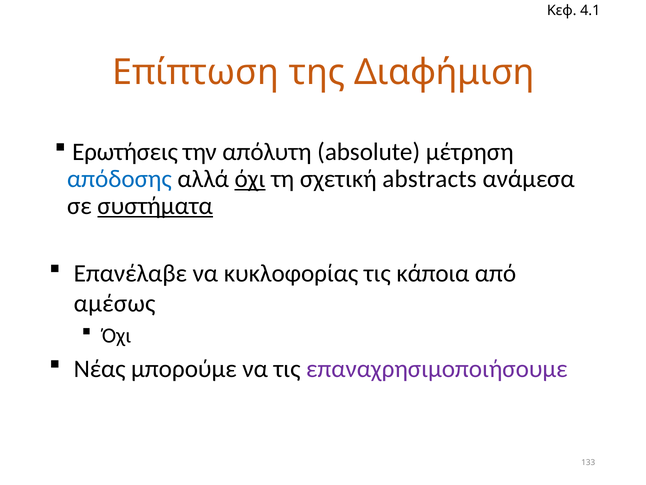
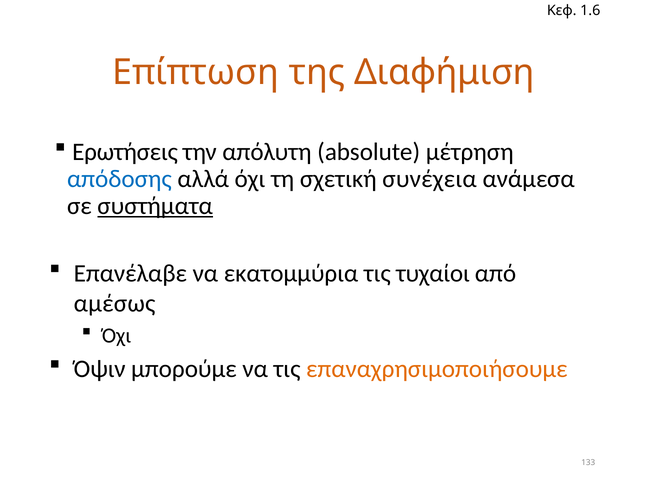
4.1: 4.1 -> 1.6 (590, 11)
όχι underline: present -> none (250, 179)
abstracts: abstracts -> συνέχεια (429, 179)
κυκλοφορίας: κυκλοφορίας -> εκατομμύρια (291, 273)
κάποια: κάποια -> τυχαίοι (433, 273)
Νέας: Νέας -> Όψιν (100, 369)
επαναχρησιμοποιήσουμε colour: purple -> orange (437, 369)
